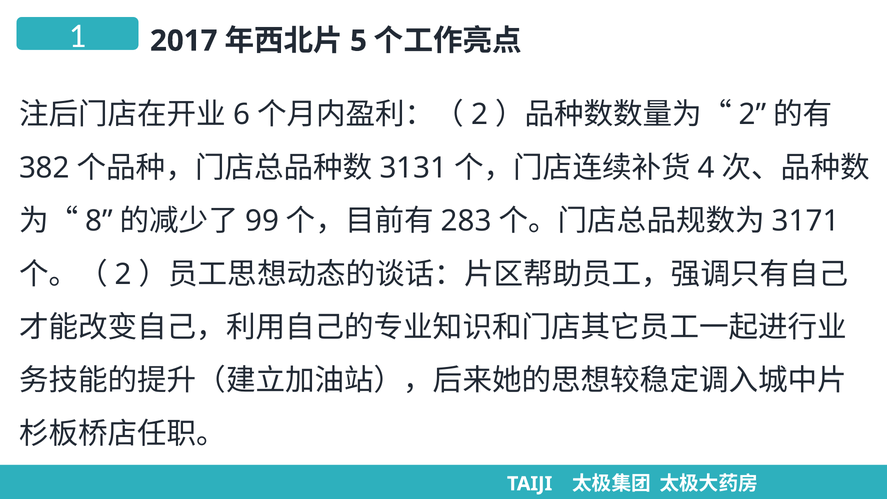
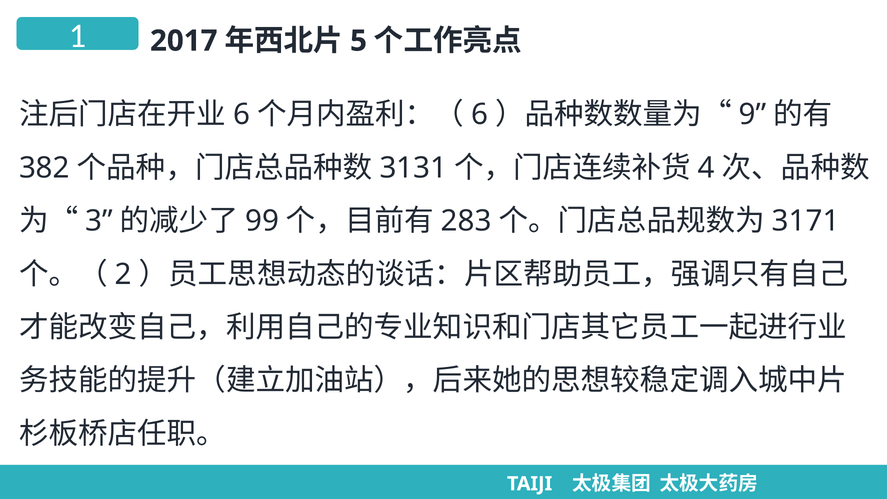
2: 2 -> 6 (480, 115)
2: 2 -> 9 (752, 115)
8: 8 -> 3 (99, 221)
